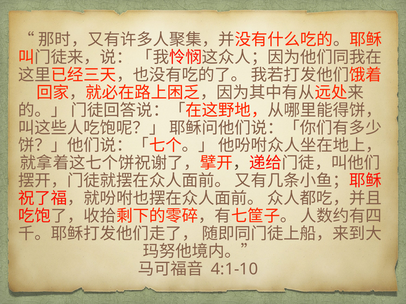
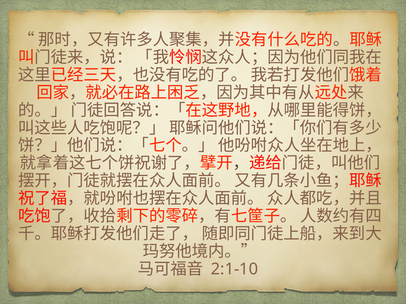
4:1-10: 4:1-10 -> 2:1-10 (234, 269)
